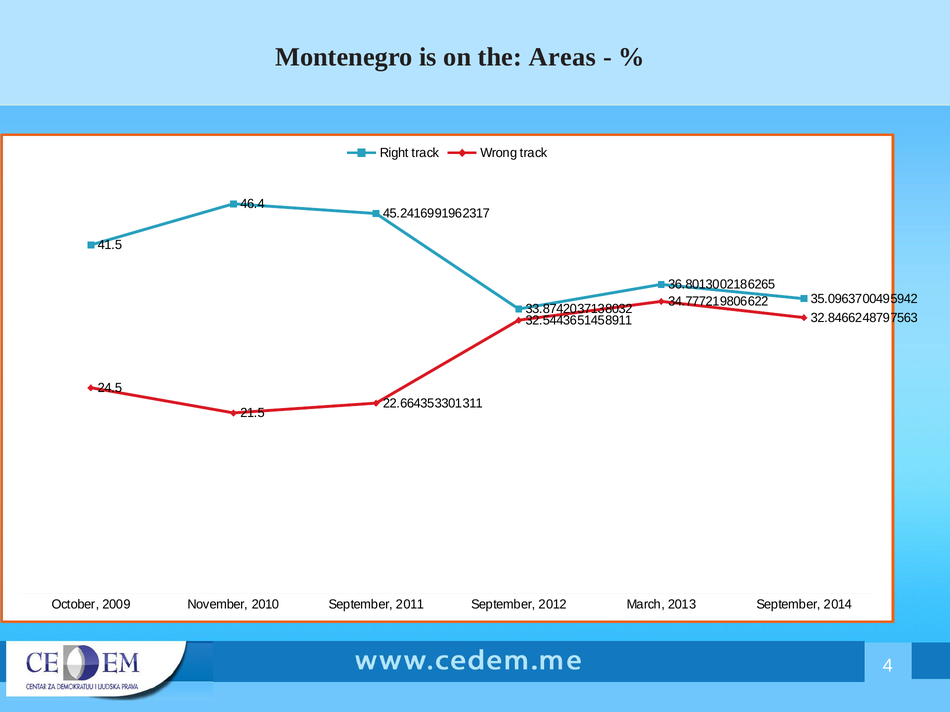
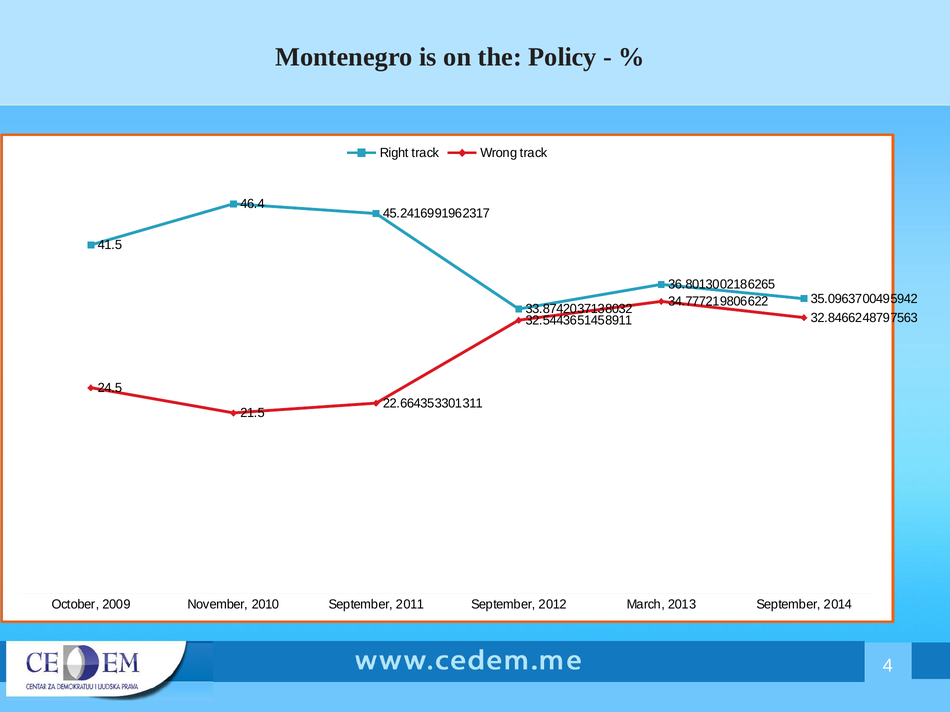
Areas: Areas -> Policy (563, 57)
